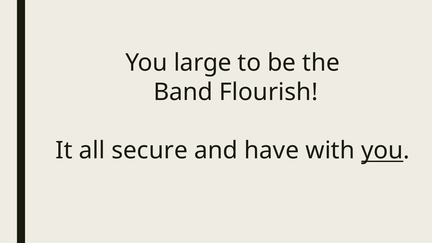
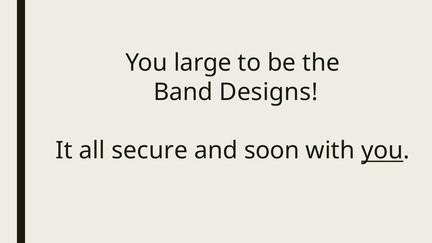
Flourish: Flourish -> Designs (269, 92)
have: have -> soon (272, 150)
